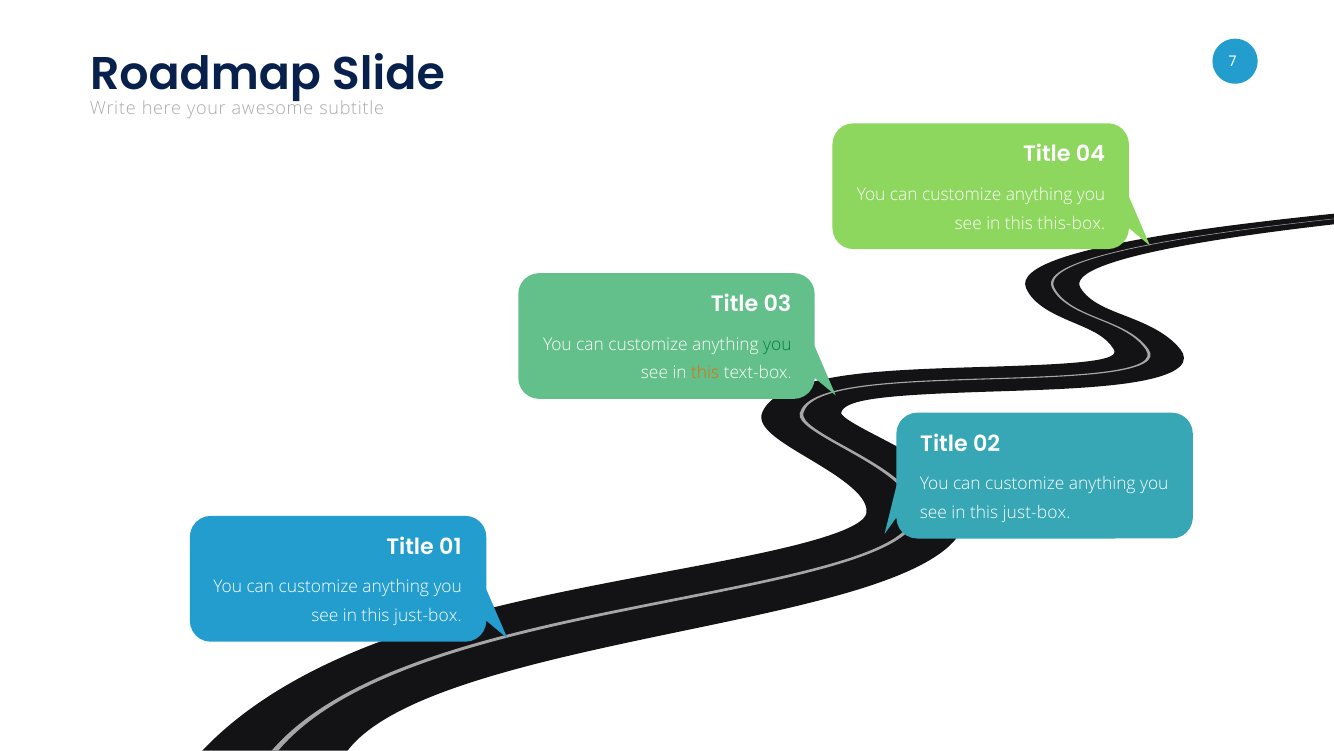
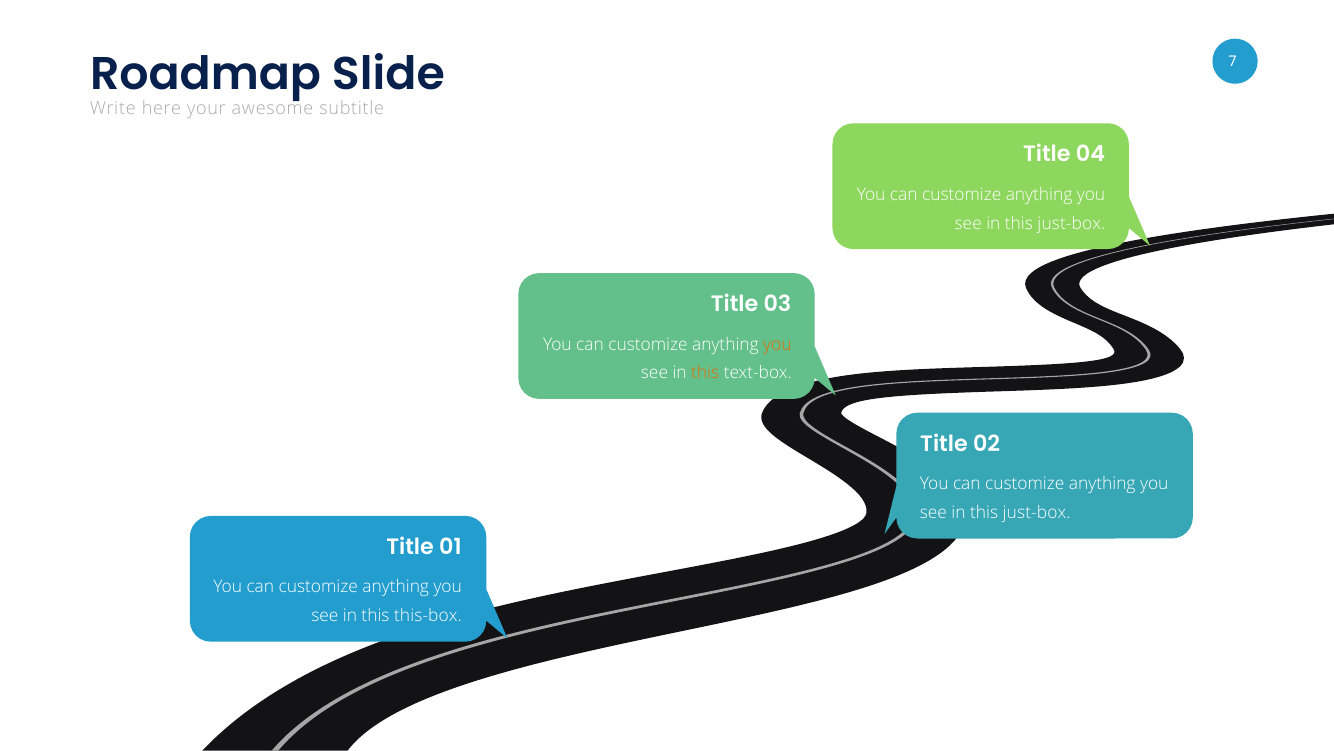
this-box: this-box -> just-box (1071, 223)
you colour: green -> orange (777, 344)
just-box: just-box -> this-box (428, 615)
